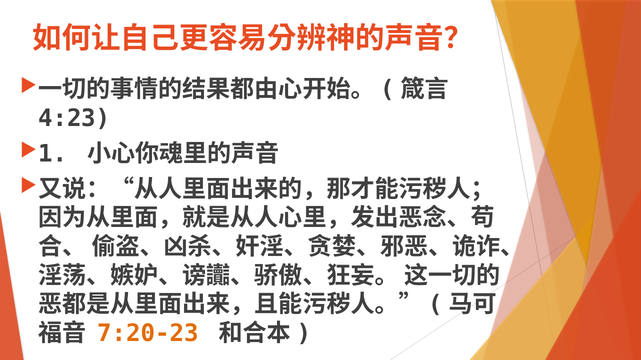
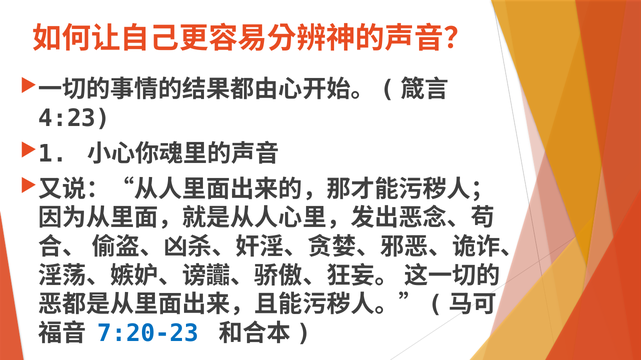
7:20-23 colour: orange -> blue (148, 334)
